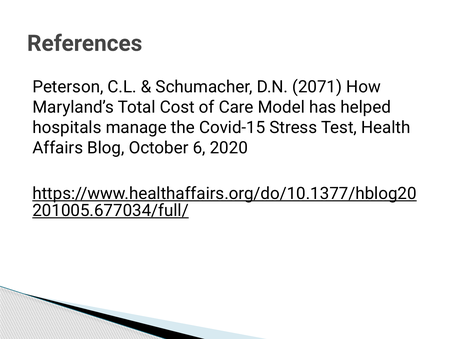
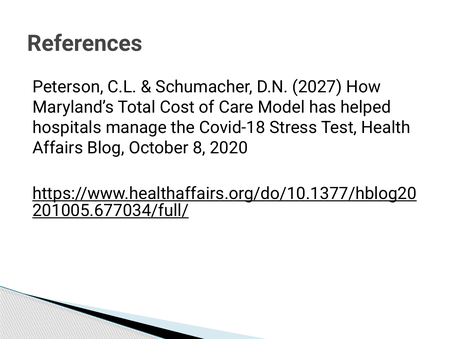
2071: 2071 -> 2027 (317, 87)
Covid-15: Covid-15 -> Covid-18 (232, 128)
6: 6 -> 8 (199, 148)
